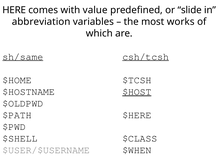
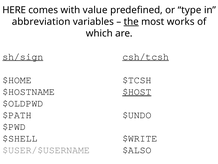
slide: slide -> type (190, 10)
the underline: none -> present (131, 22)
sh/same: sh/same -> sh/sign (23, 56)
$HERE: $HERE -> $UNDO (137, 115)
$CLASS: $CLASS -> $WRITE (140, 138)
$WHEN: $WHEN -> $ALSO (137, 150)
